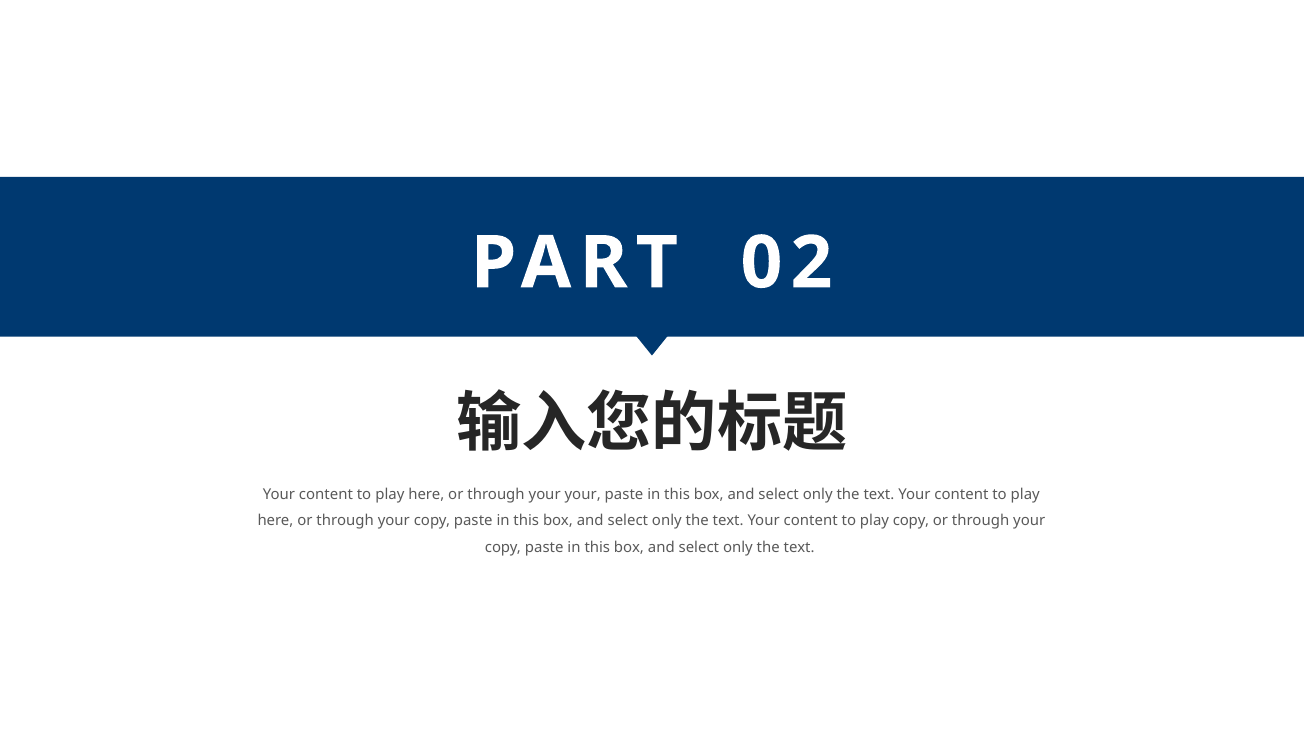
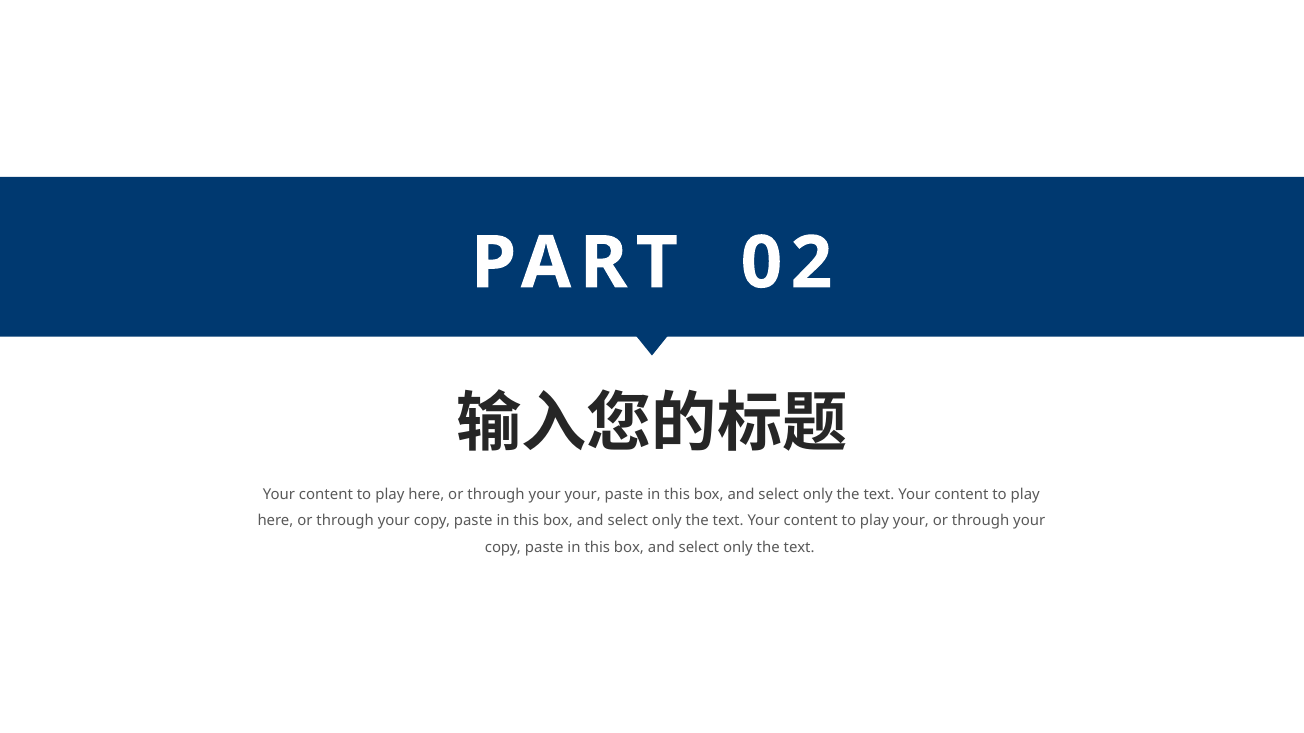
play copy: copy -> your (911, 521)
